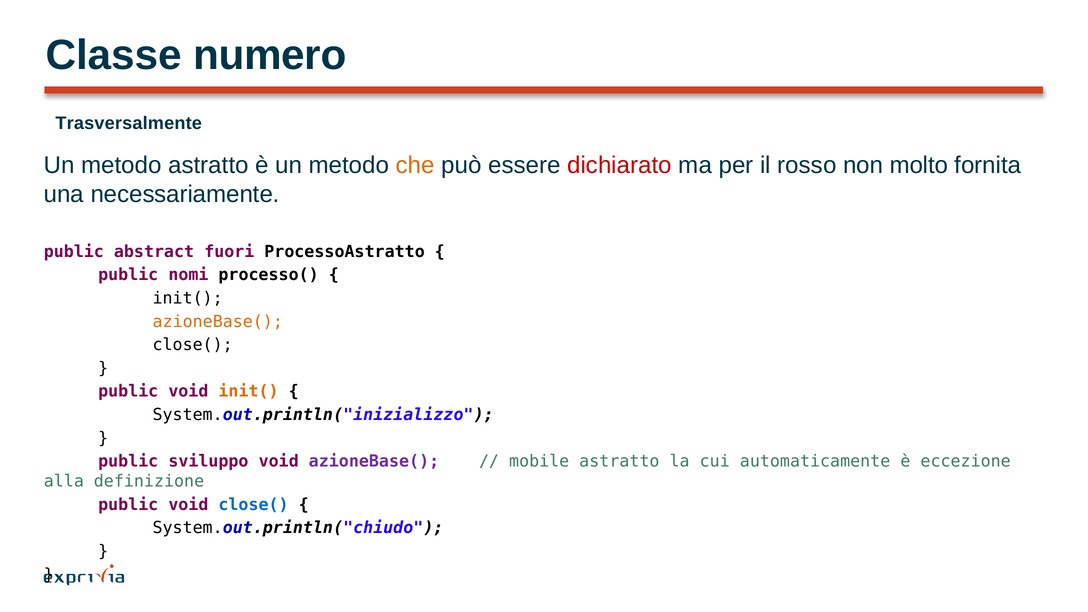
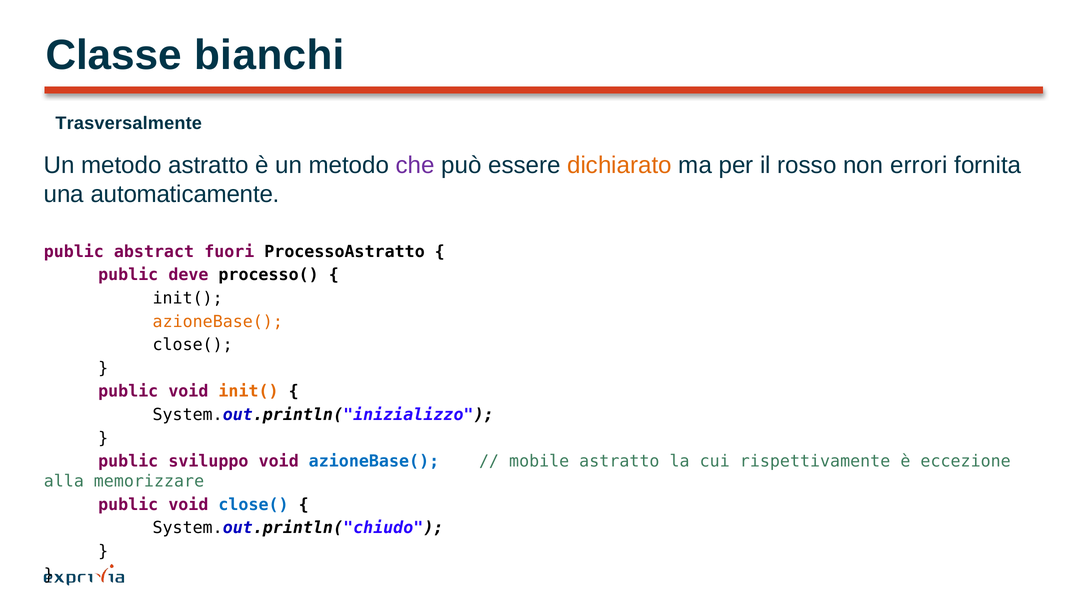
numero: numero -> bianchi (269, 55)
che colour: orange -> purple (415, 165)
dichiarato colour: red -> orange (620, 165)
molto: molto -> errori (919, 165)
necessariamente: necessariamente -> automaticamente (185, 194)
nomi: nomi -> deve (188, 275)
azioneBase( colour: purple -> blue (374, 461)
automaticamente: automaticamente -> rispettivamente (815, 461)
definizione: definizione -> memorizzare (149, 481)
